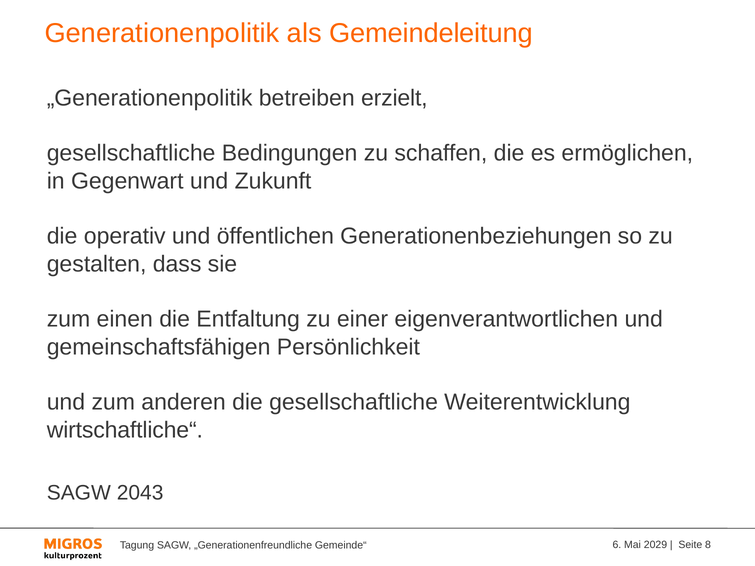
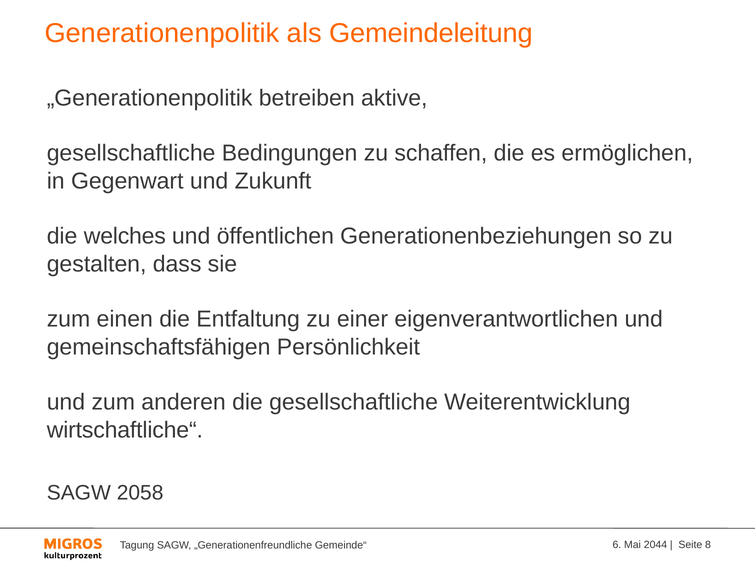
erzielt: erzielt -> aktive (394, 98)
operativ: operativ -> welches (125, 236)
2043: 2043 -> 2058 (140, 493)
2029: 2029 -> 2044 (655, 545)
